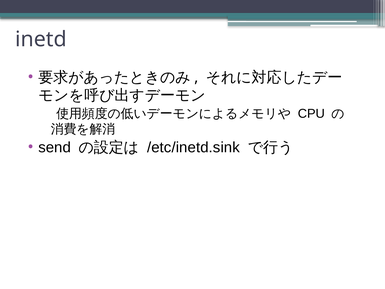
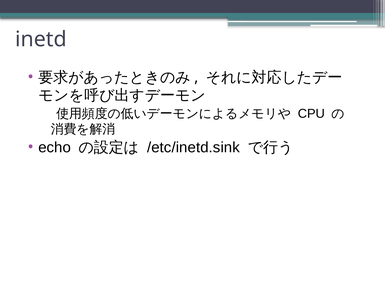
send: send -> echo (55, 147)
